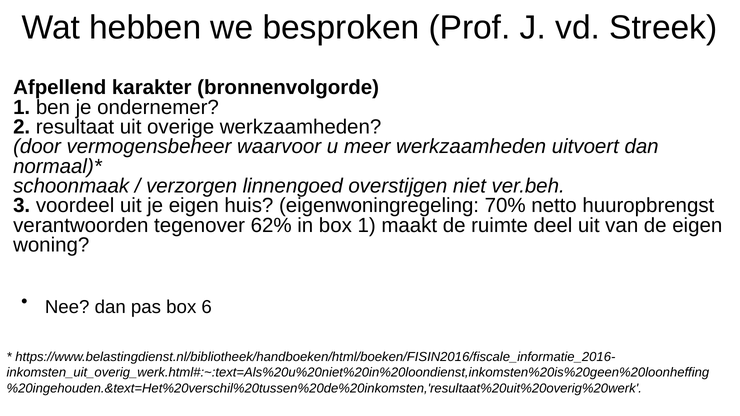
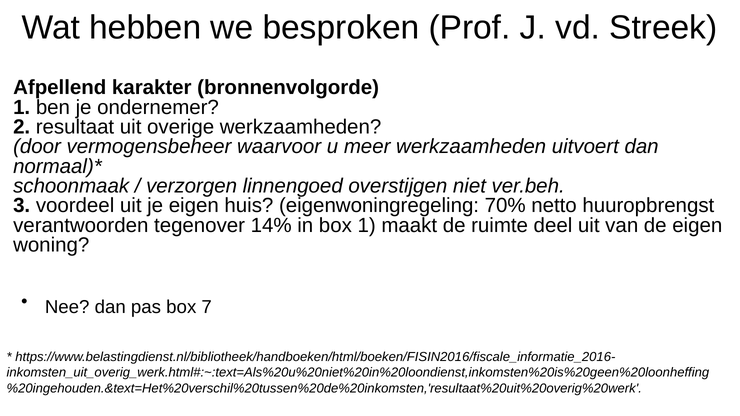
62%: 62% -> 14% (271, 226)
6: 6 -> 7 (207, 307)
